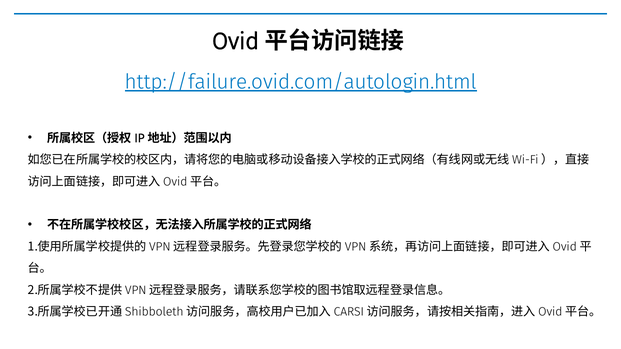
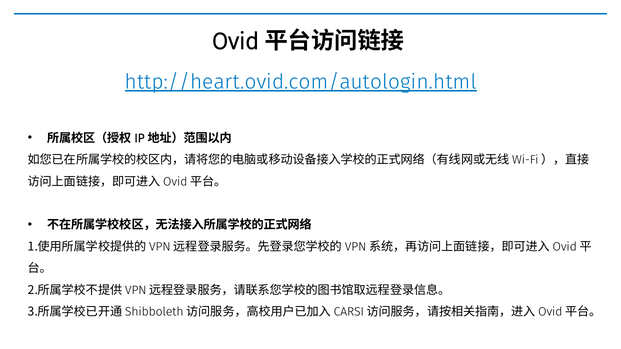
http://failure.ovid.com/autologin.html: http://failure.ovid.com/autologin.html -> http://heart.ovid.com/autologin.html (301, 82)
